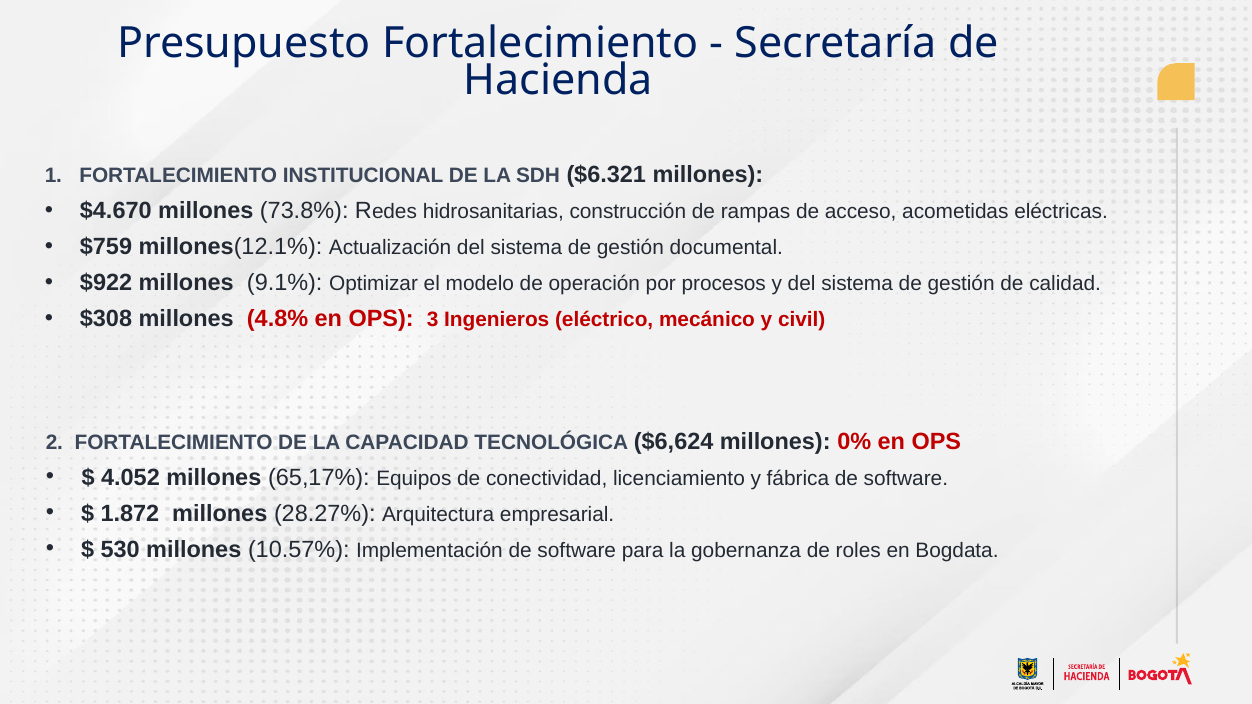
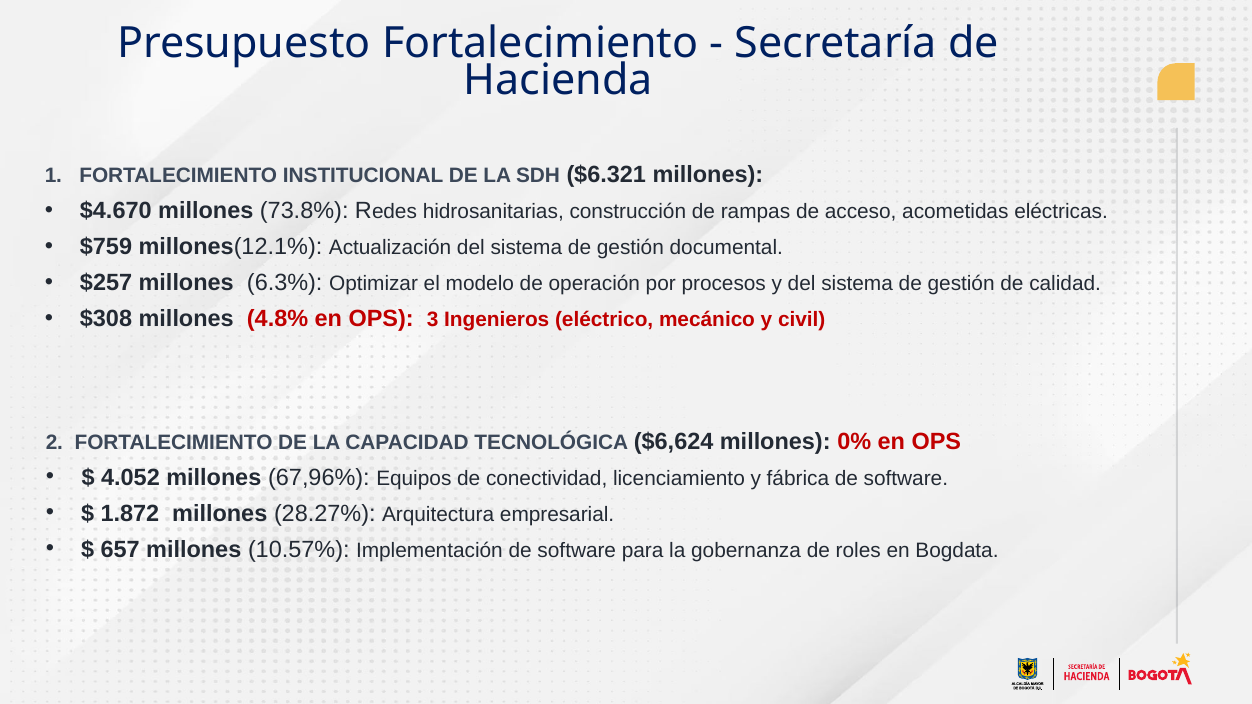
$922: $922 -> $257 (106, 283)
9.1%: 9.1% -> 6.3% (285, 283)
65,17%: 65,17% -> 67,96% (319, 478)
530: 530 -> 657 (120, 550)
